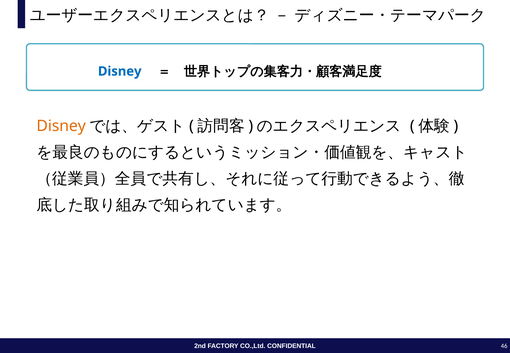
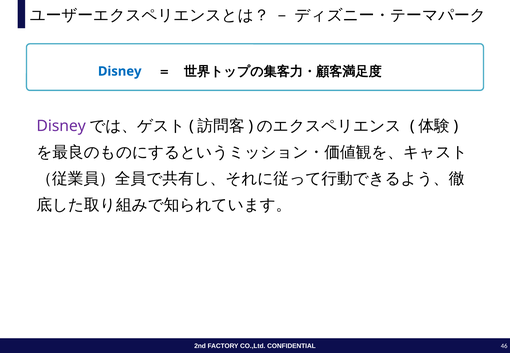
Disney colour: orange -> purple (61, 126)
